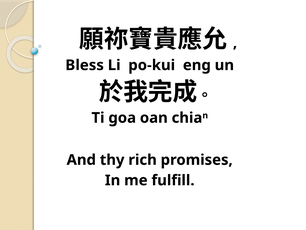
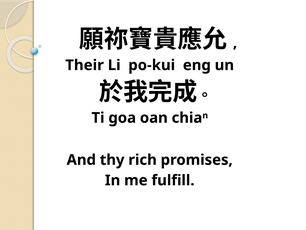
Bless: Bless -> Their (85, 65)
